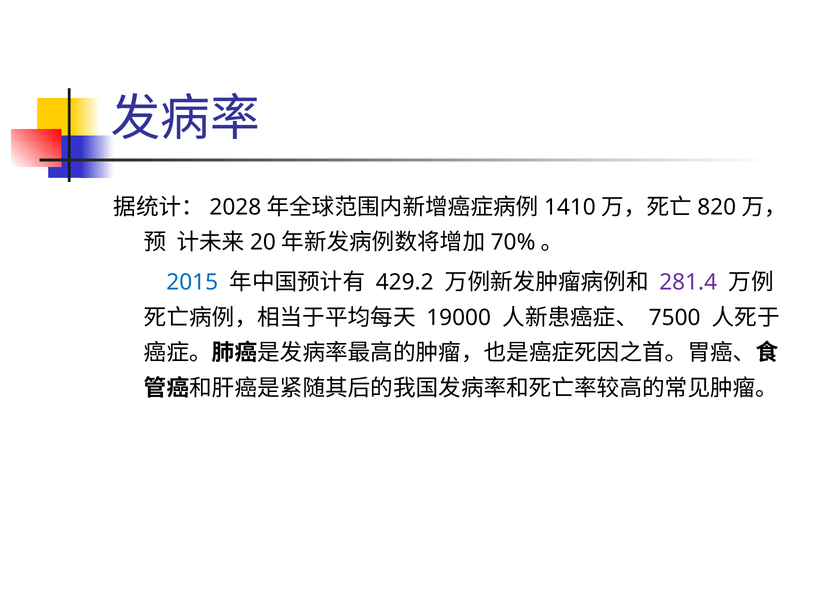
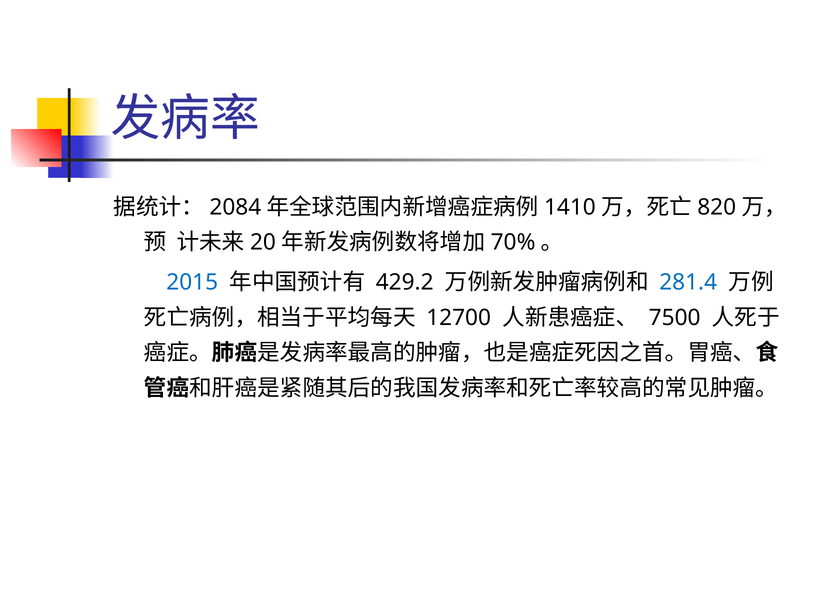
2028: 2028 -> 2084 (235, 207)
281.4 colour: purple -> blue (688, 282)
19000: 19000 -> 12700 (459, 317)
